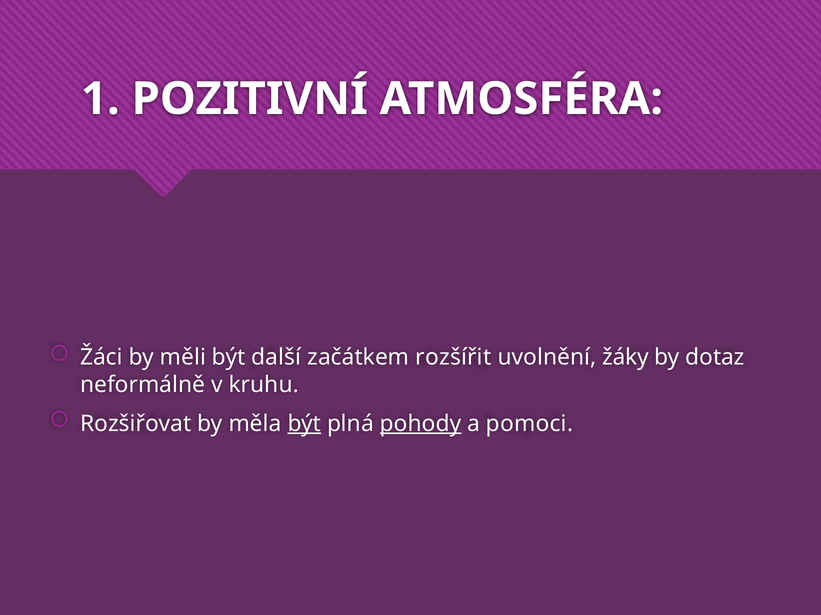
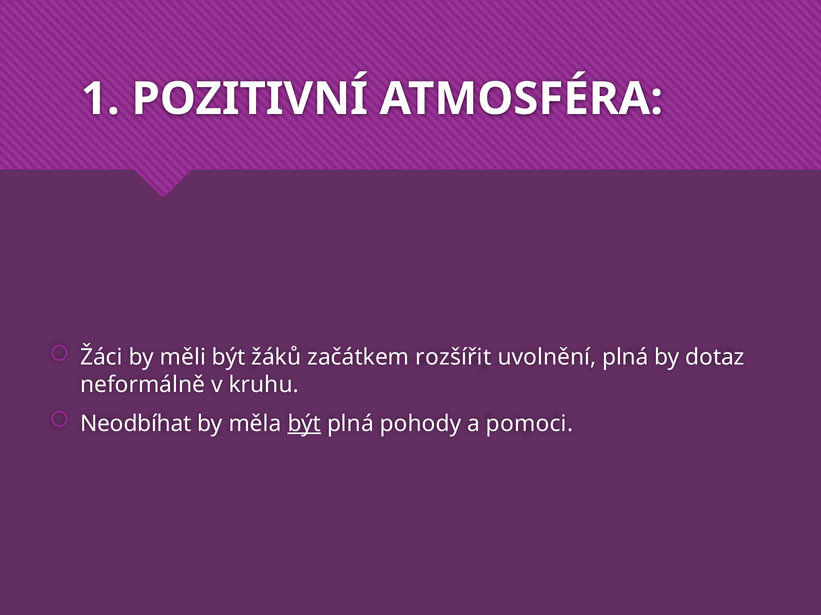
další: další -> žáků (276, 358)
uvolnění žáky: žáky -> plná (625, 358)
Rozšiřovat: Rozšiřovat -> Neodbíhat (136, 424)
pohody underline: present -> none (421, 424)
